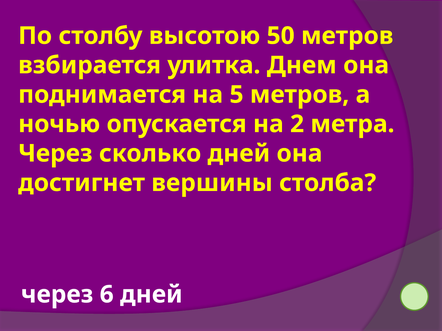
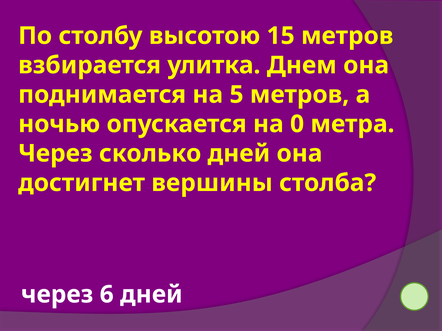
50: 50 -> 15 (281, 36)
2: 2 -> 0 (297, 124)
